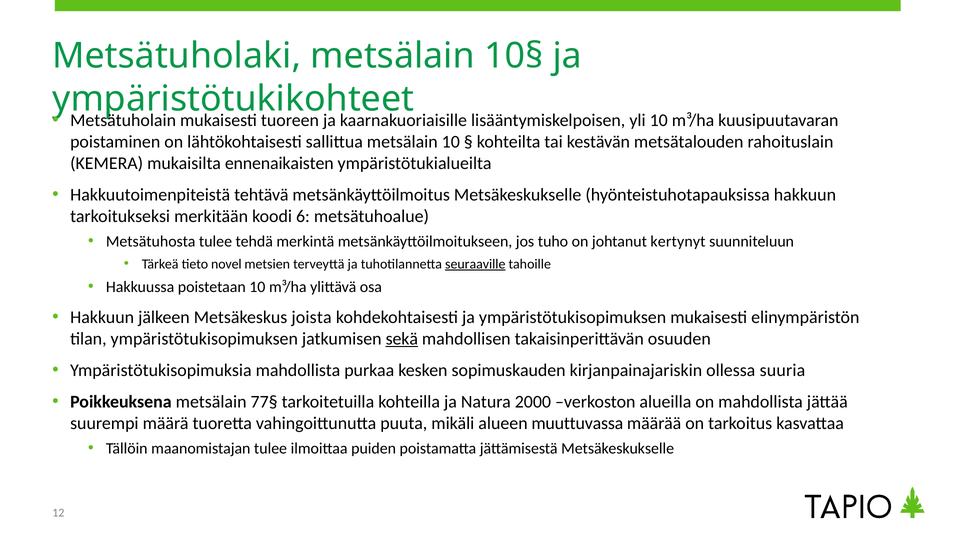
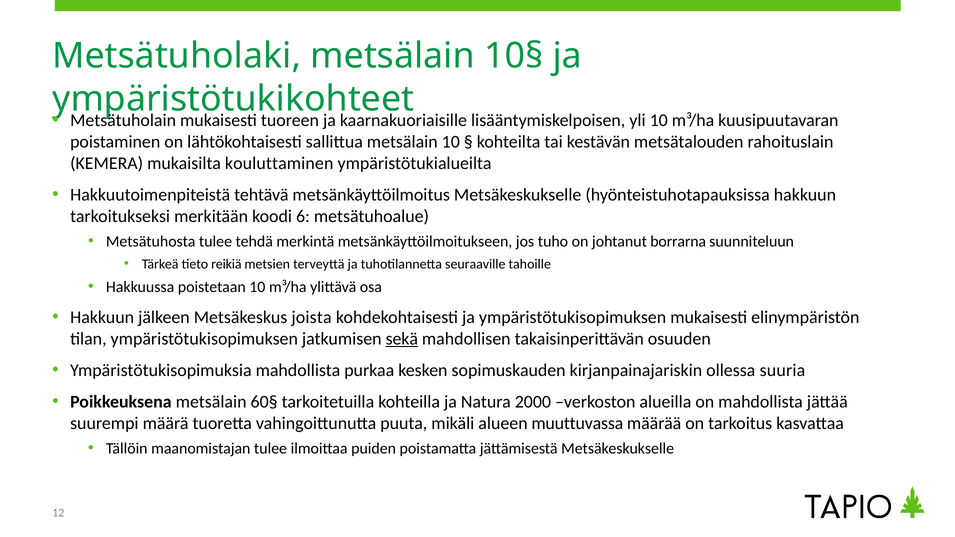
ennenaikaisten: ennenaikaisten -> kouluttaminen (279, 163)
kertynyt: kertynyt -> borrarna (678, 241)
novel: novel -> reikiä (226, 264)
seuraaville underline: present -> none (475, 264)
77§: 77§ -> 60§ (264, 402)
